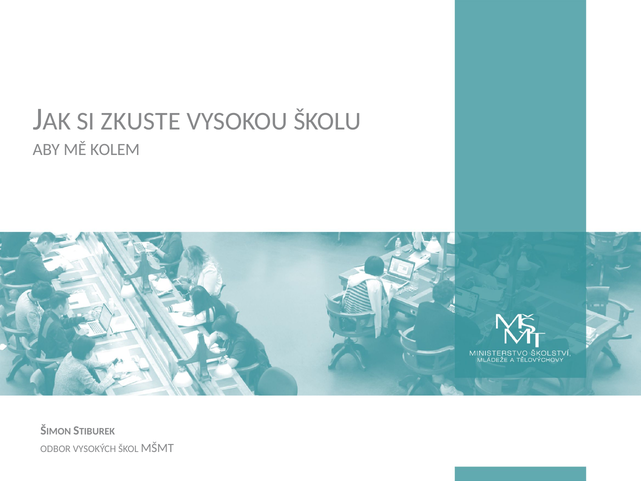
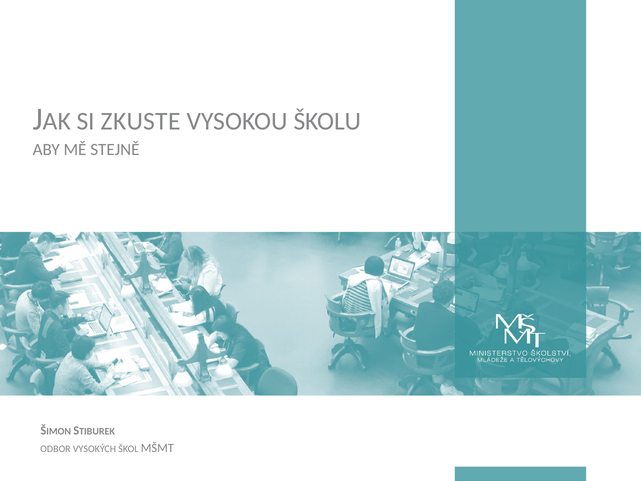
KOLEM: KOLEM -> STEJNĚ (115, 149)
